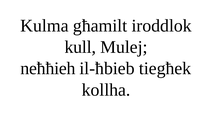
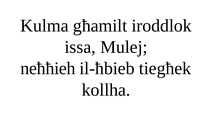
kull: kull -> issa (80, 47)
